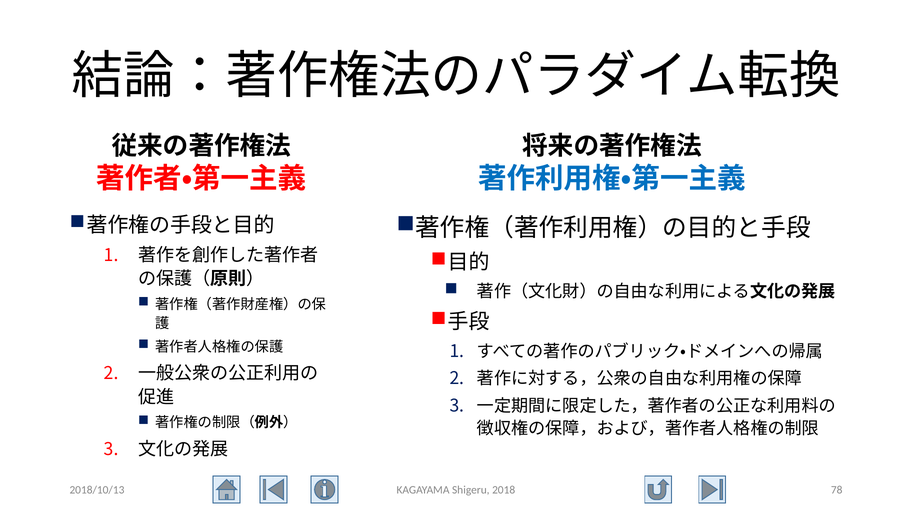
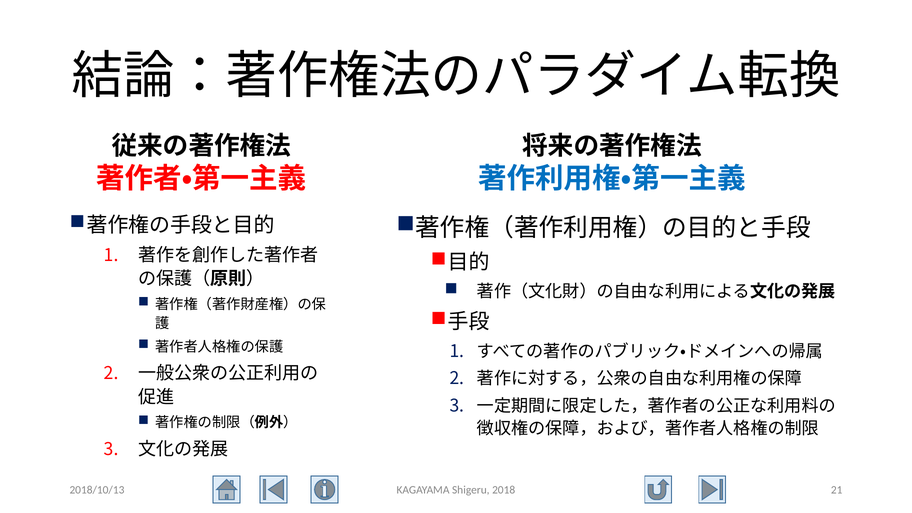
78: 78 -> 21 (837, 490)
